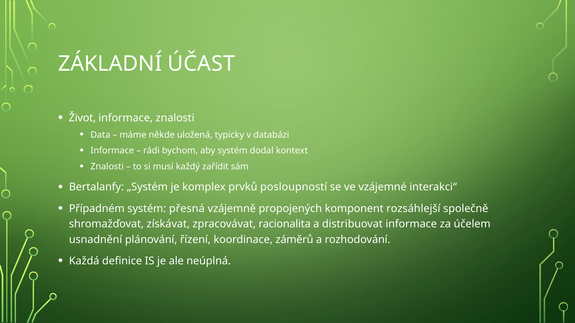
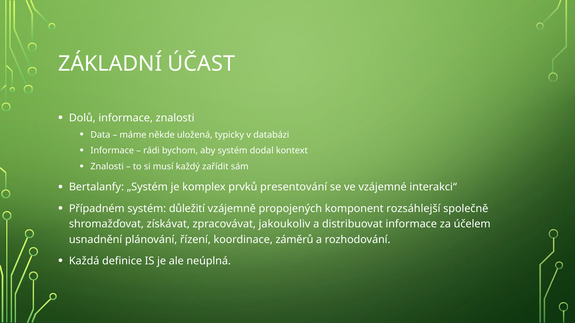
Život: Život -> Dolů (82, 118)
posloupností: posloupností -> presentování (294, 187)
přesná: přesná -> důležití (187, 209)
racionalita: racionalita -> jakoukoliv (284, 224)
